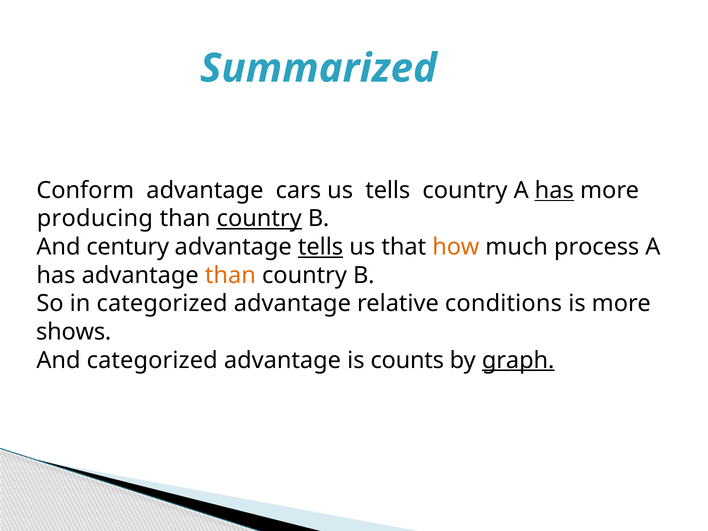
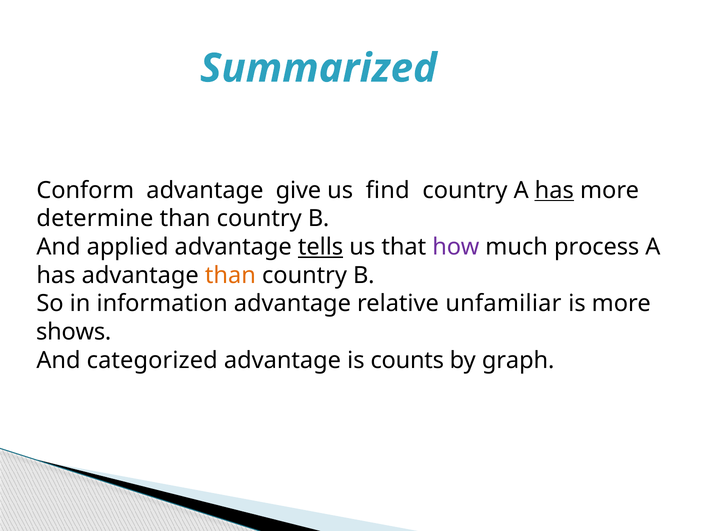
cars: cars -> give (298, 190)
us tells: tells -> find (388, 190)
producing: producing -> determine (95, 219)
country underline: present -> none (259, 219)
century: century -> applied (128, 247)
how colour: orange -> purple (456, 247)
in categorized: categorized -> information (162, 304)
conditions: conditions -> unfamiliar (503, 304)
graph underline: present -> none (518, 360)
